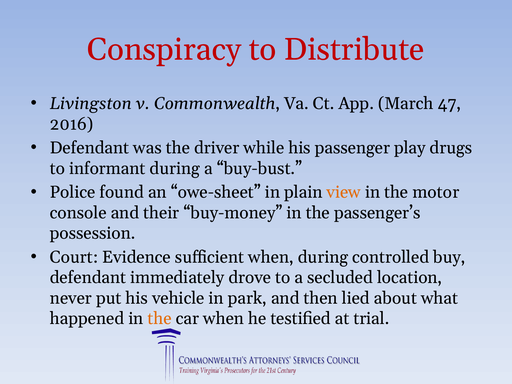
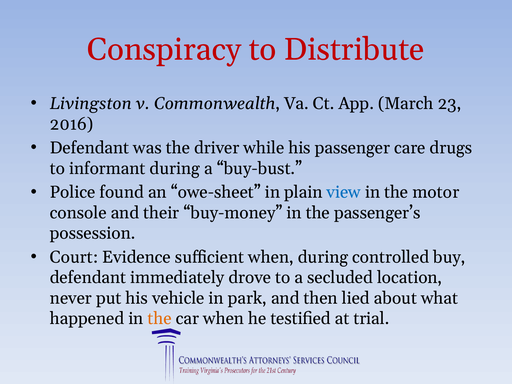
47: 47 -> 23 (450, 104)
play: play -> care (410, 148)
view colour: orange -> blue (344, 192)
